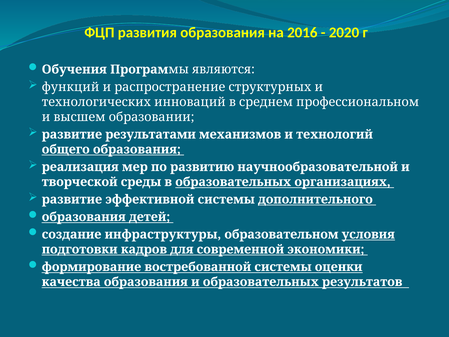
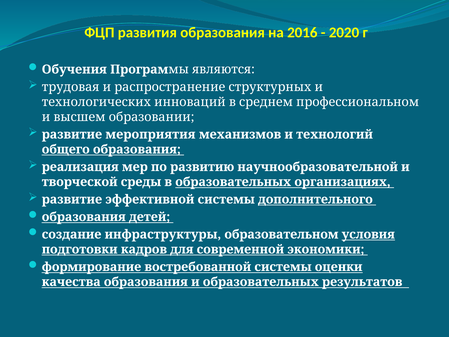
функций: функций -> трудовая (71, 87)
результатами: результатами -> мероприятия (150, 134)
